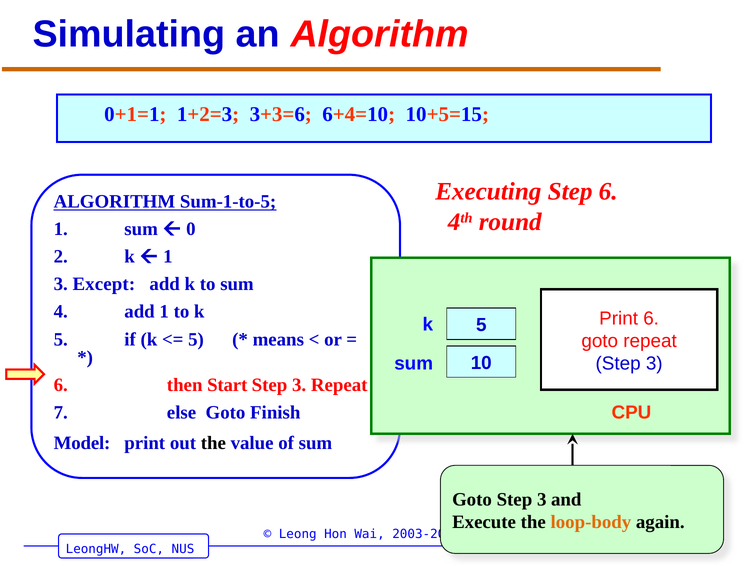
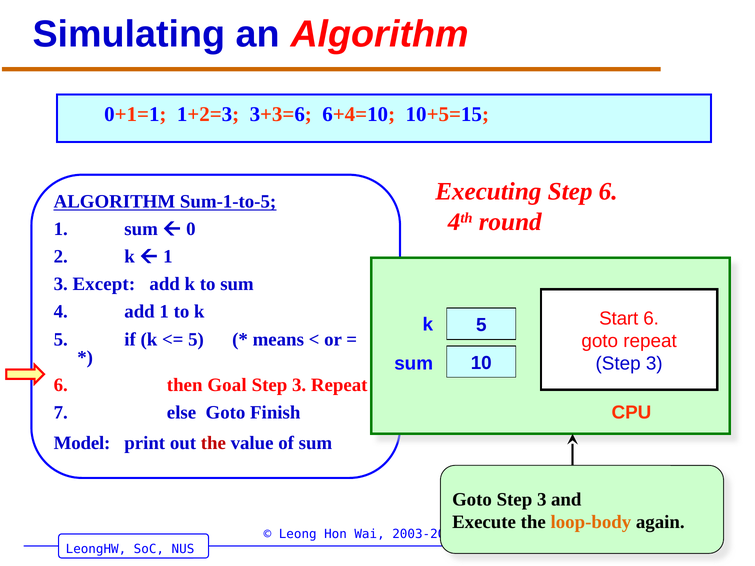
5 Print: Print -> Start (619, 318)
Start: Start -> Goal (227, 385)
the colour: black -> red (213, 443)
